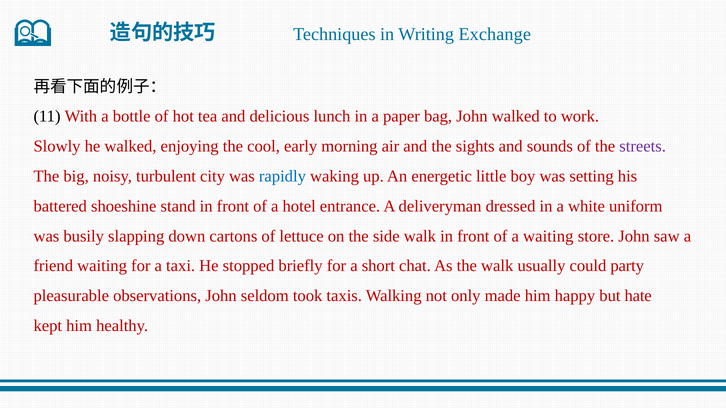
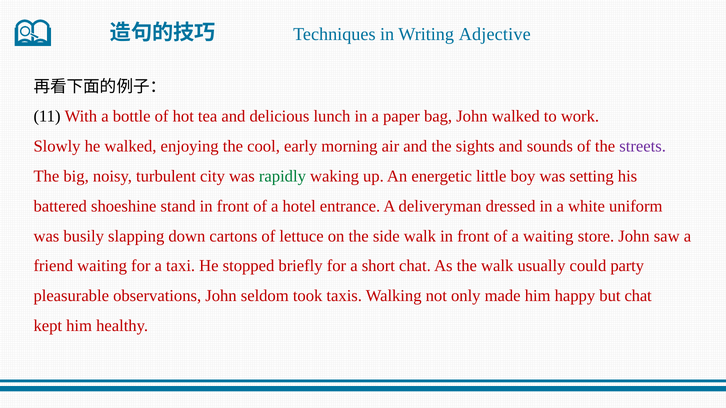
Exchange: Exchange -> Adjective (495, 34)
rapidly colour: blue -> green (282, 176)
but hate: hate -> chat (638, 296)
